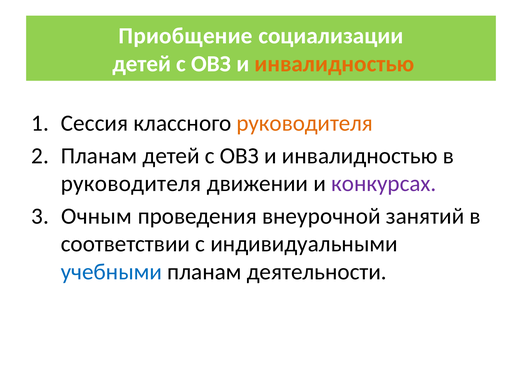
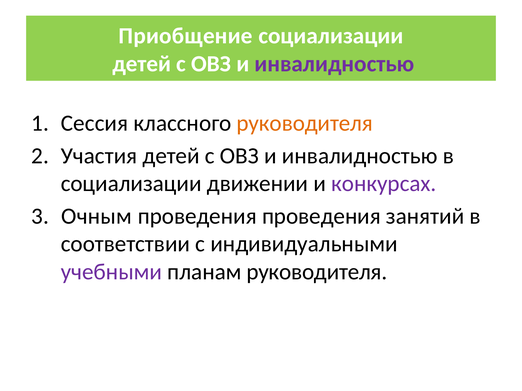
инвалидностью colour: orange -> purple (334, 64)
Планам: Планам -> Участия (99, 156)
руководителя: руководителя -> социализации (131, 184)
проведения внеурочной: внеурочной -> проведения (321, 216)
учебными colour: blue -> purple (111, 272)
планам деятельности: деятельности -> руководителя (317, 272)
